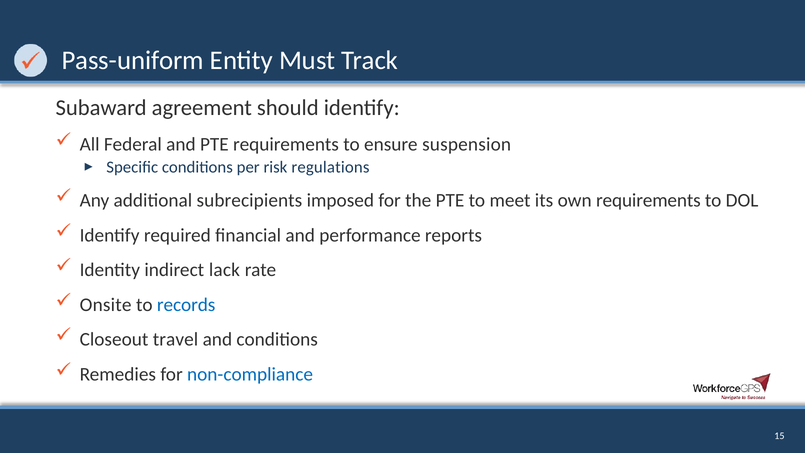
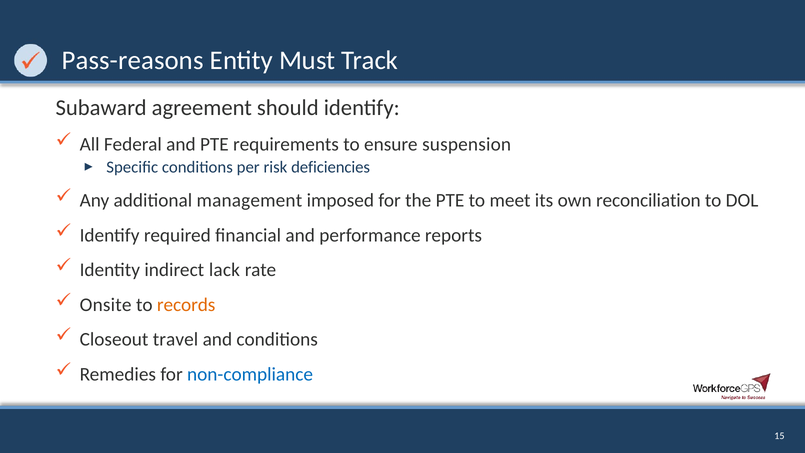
Pass-uniform: Pass-uniform -> Pass-reasons (133, 60)
regulations: regulations -> deficiencies (331, 167)
subrecipients: subrecipients -> management (249, 200)
own requirements: requirements -> reconciliation (648, 200)
records colour: blue -> orange (186, 305)
